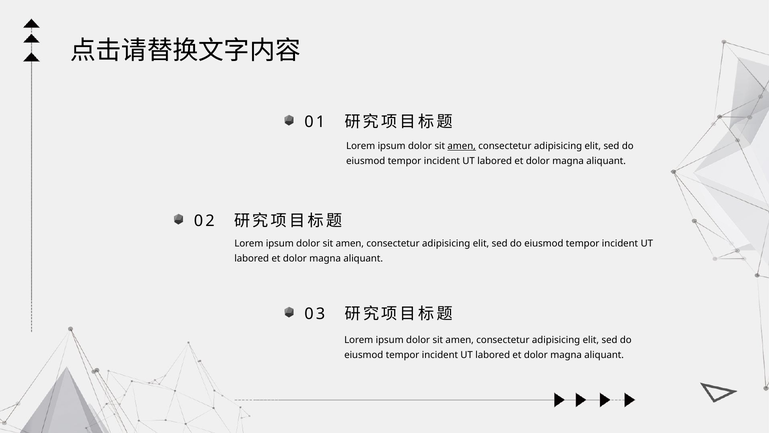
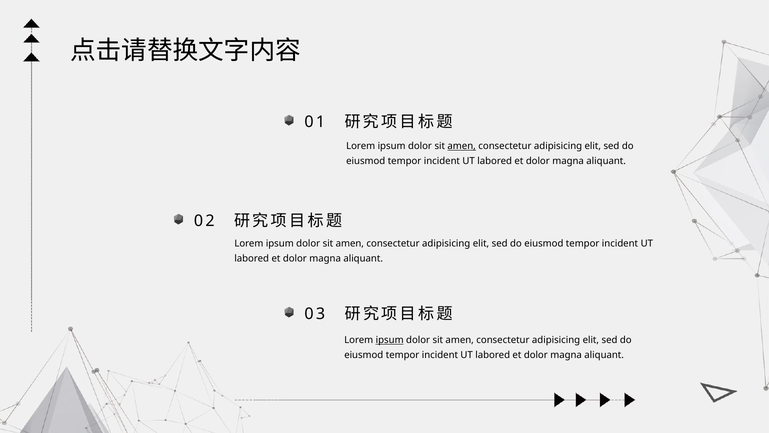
ipsum underline: none -> present (390, 340)
